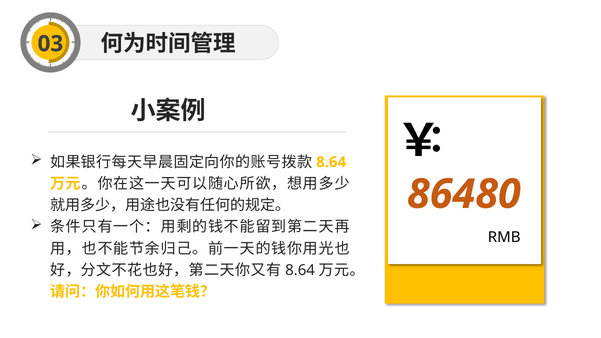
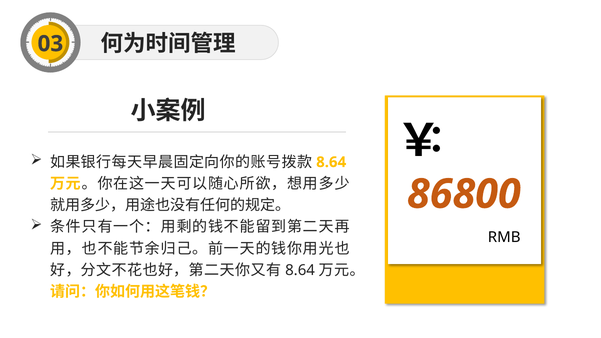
86480: 86480 -> 86800 (464, 194)
